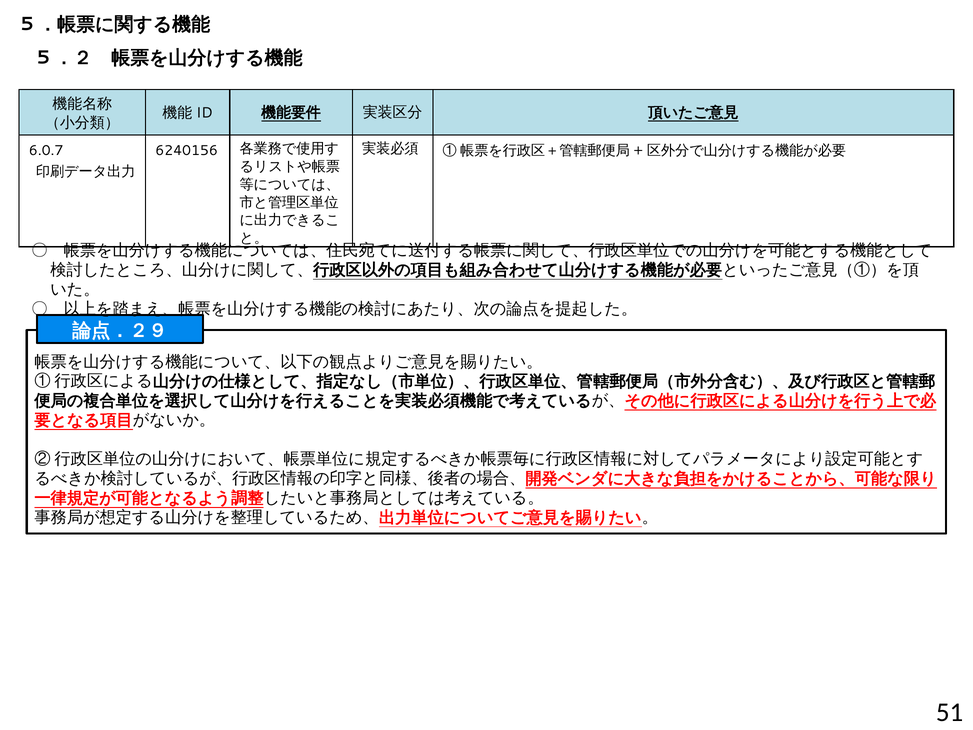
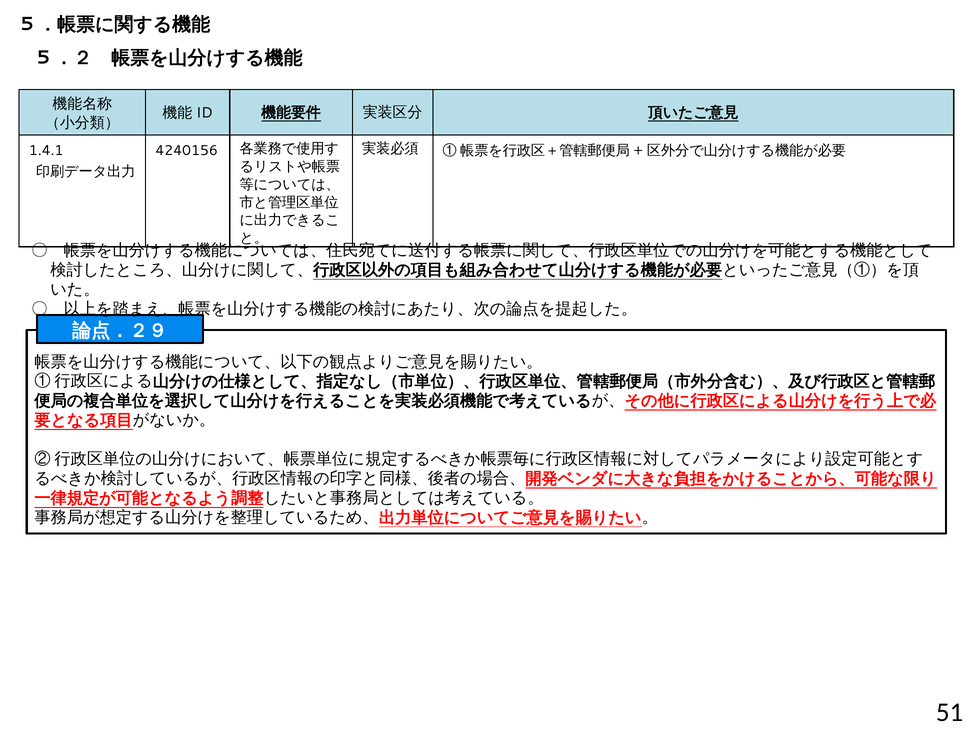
6.0.7: 6.0.7 -> 1.4.1 (46, 151)
6240156: 6240156 -> 4240156 (187, 151)
